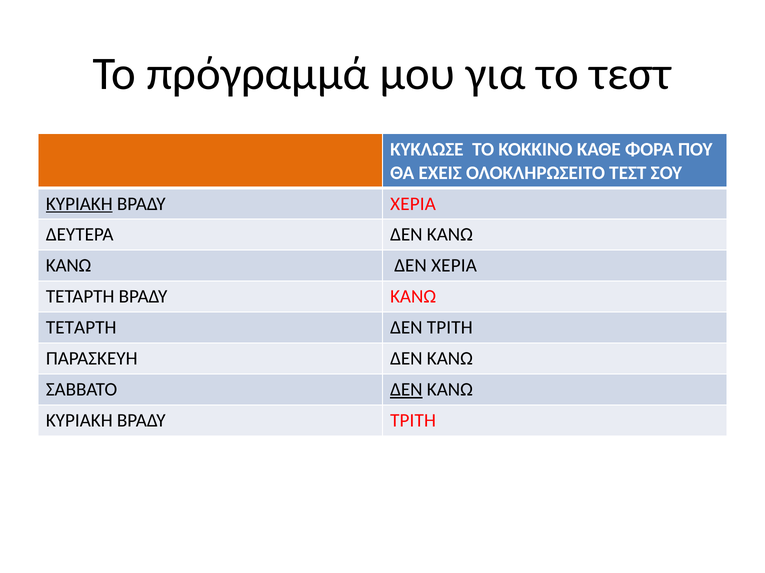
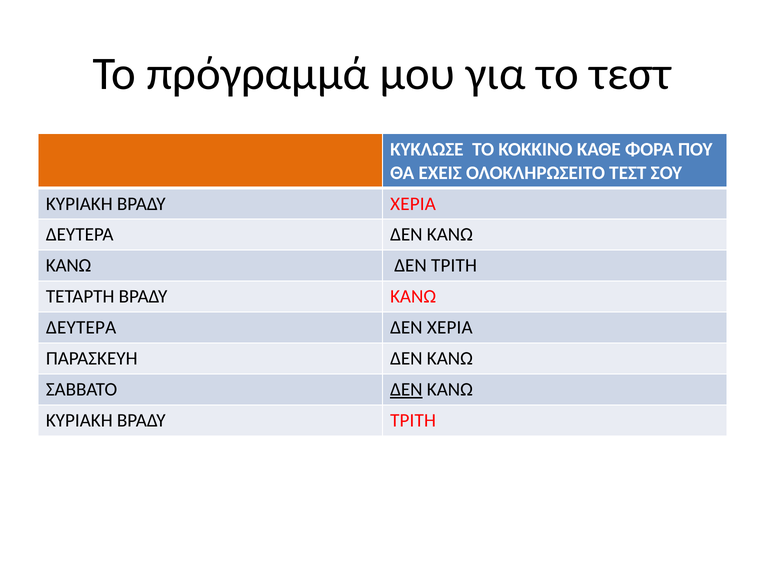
ΚΥΡΙΑΚΗ underline: present -> none (79, 204)
ΔΕΝ ΧΕΡΙΑ: ΧΕΡΙΑ -> ΤΡΙΤΗ (454, 266)
ΤΕΤΑΡΤΗ: ΤΕΤΑΡΤΗ -> ΔΕΥΤΕΡΑ (81, 328)
ΔΕΝ ΤΡΙΤΗ: ΤΡΙΤΗ -> ΧΕΡΙΑ (450, 328)
